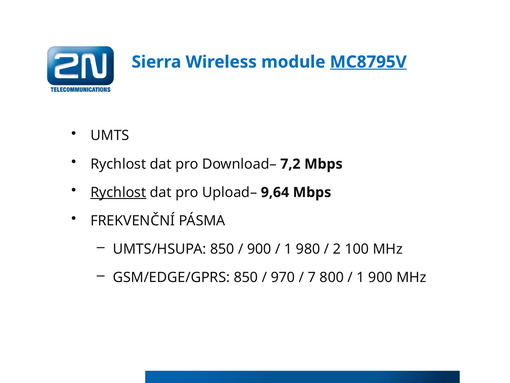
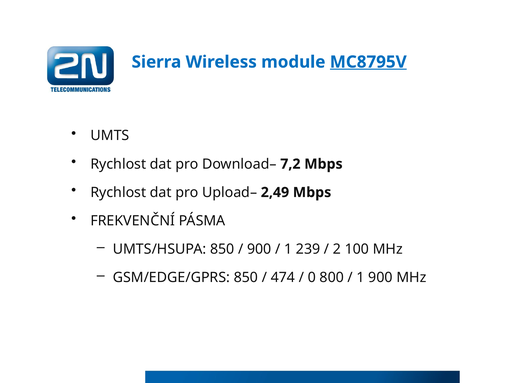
Rychlost underline: present -> none (118, 192)
9,64: 9,64 -> 2,49 (275, 192)
980: 980 -> 239 (308, 249)
970: 970 -> 474 (283, 277)
7: 7 -> 0 (312, 277)
